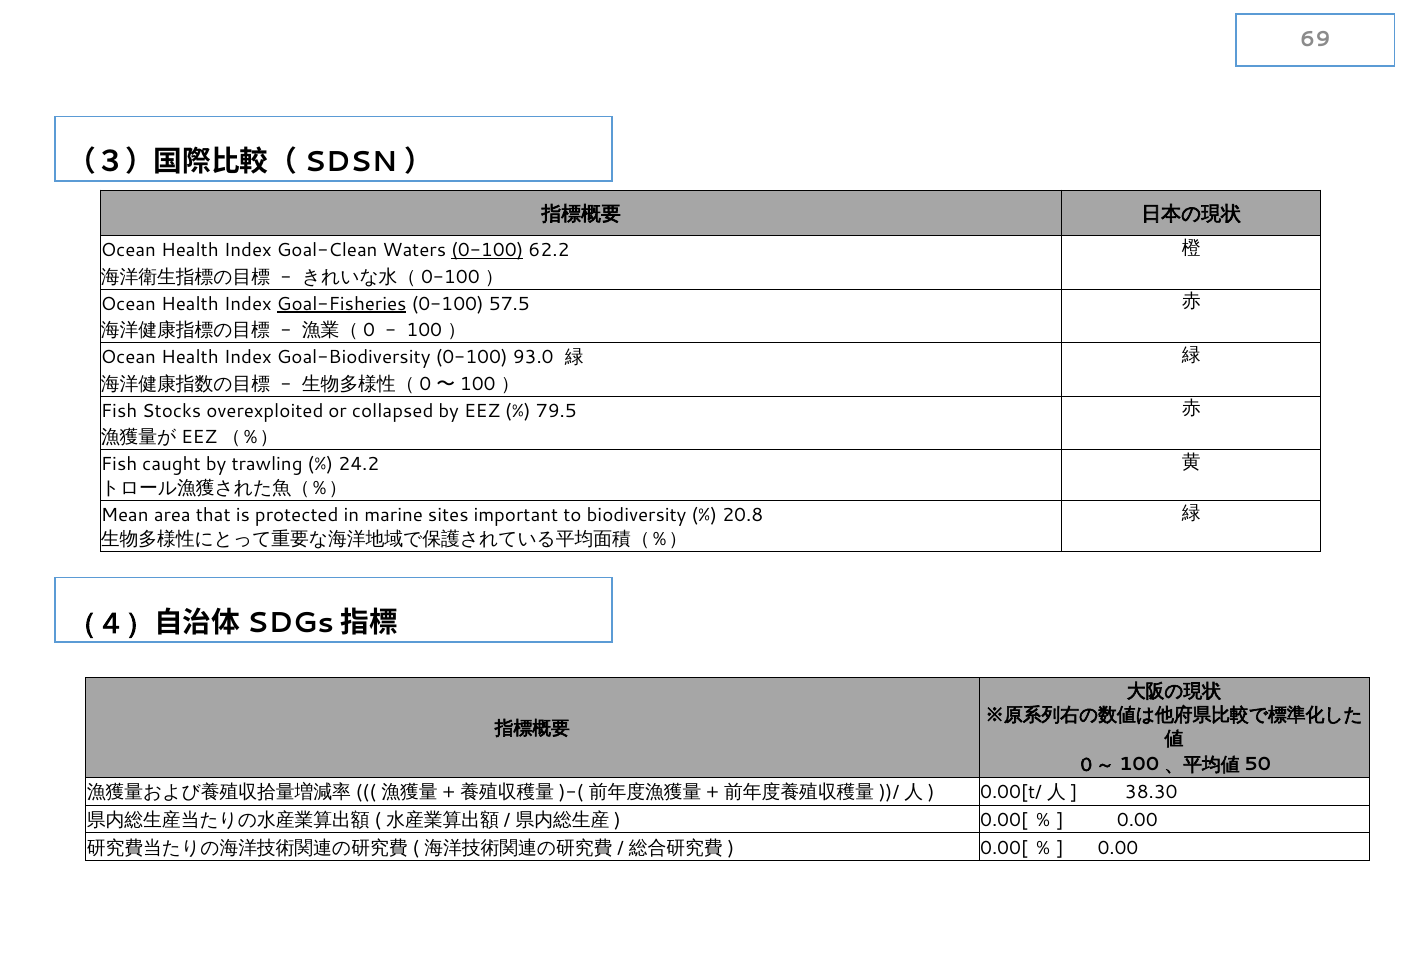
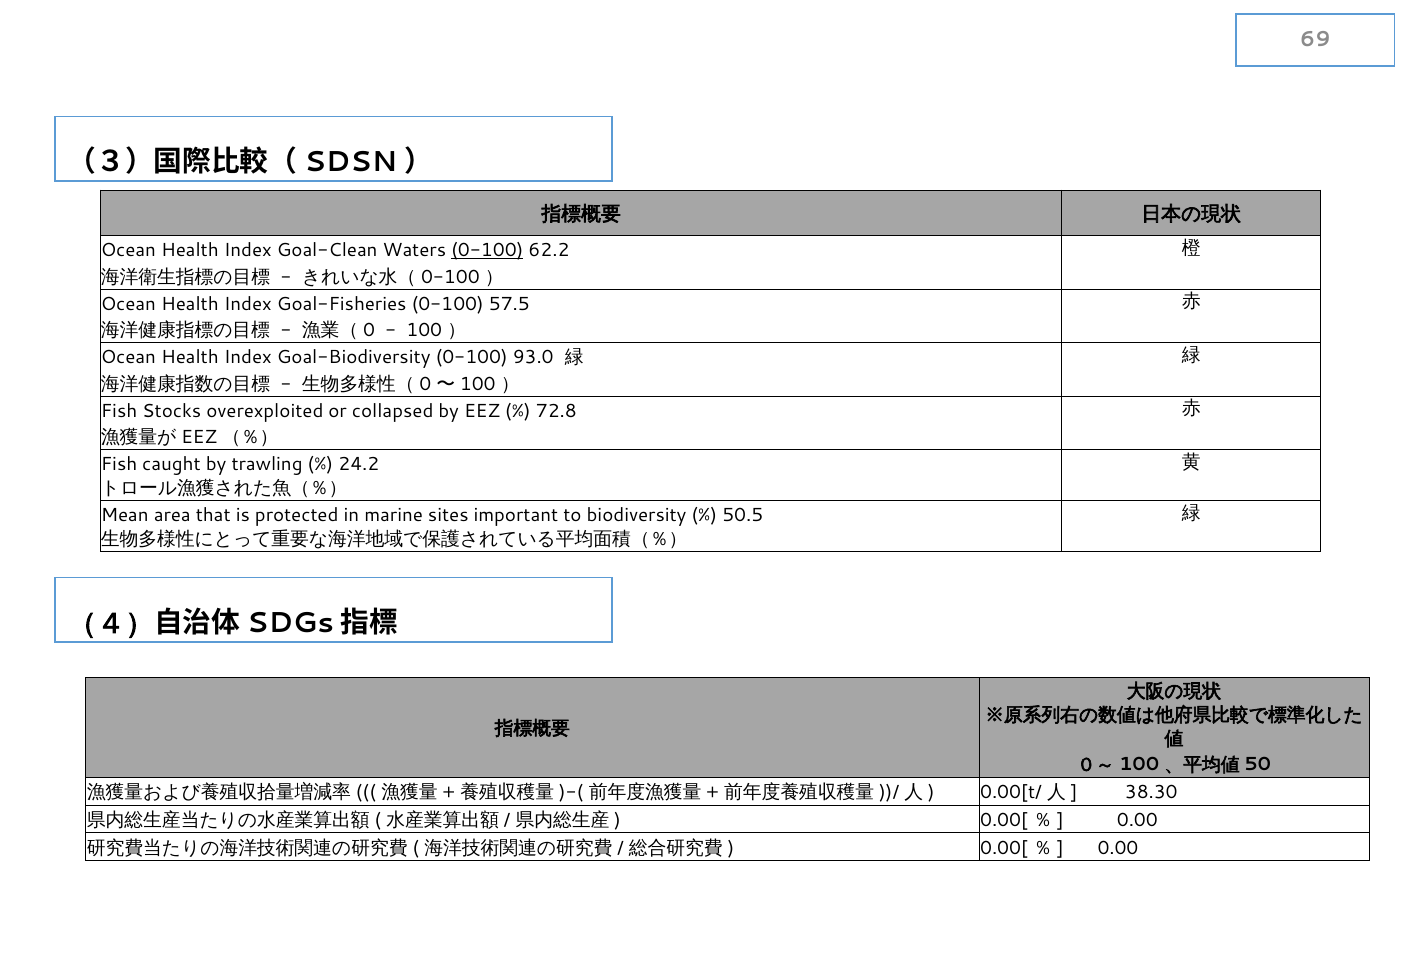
Goal-Fisheries underline: present -> none (342, 304)
79.5: 79.5 -> 72.8 (556, 411)
20.8: 20.8 -> 50.5 (743, 515)
